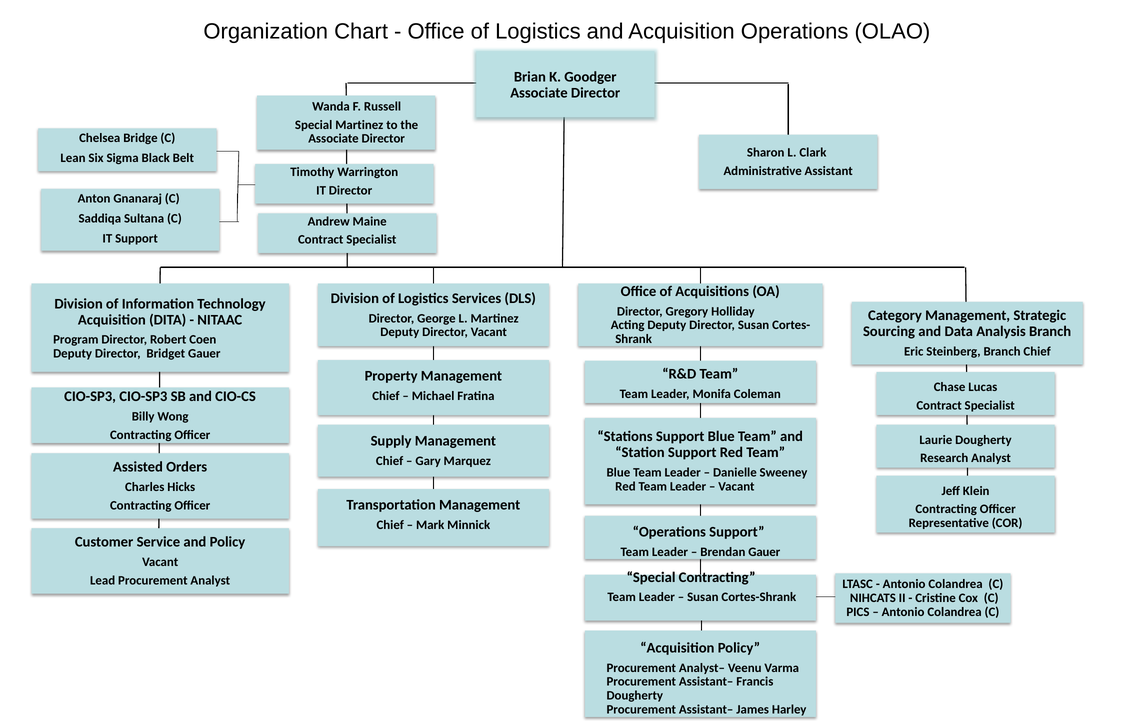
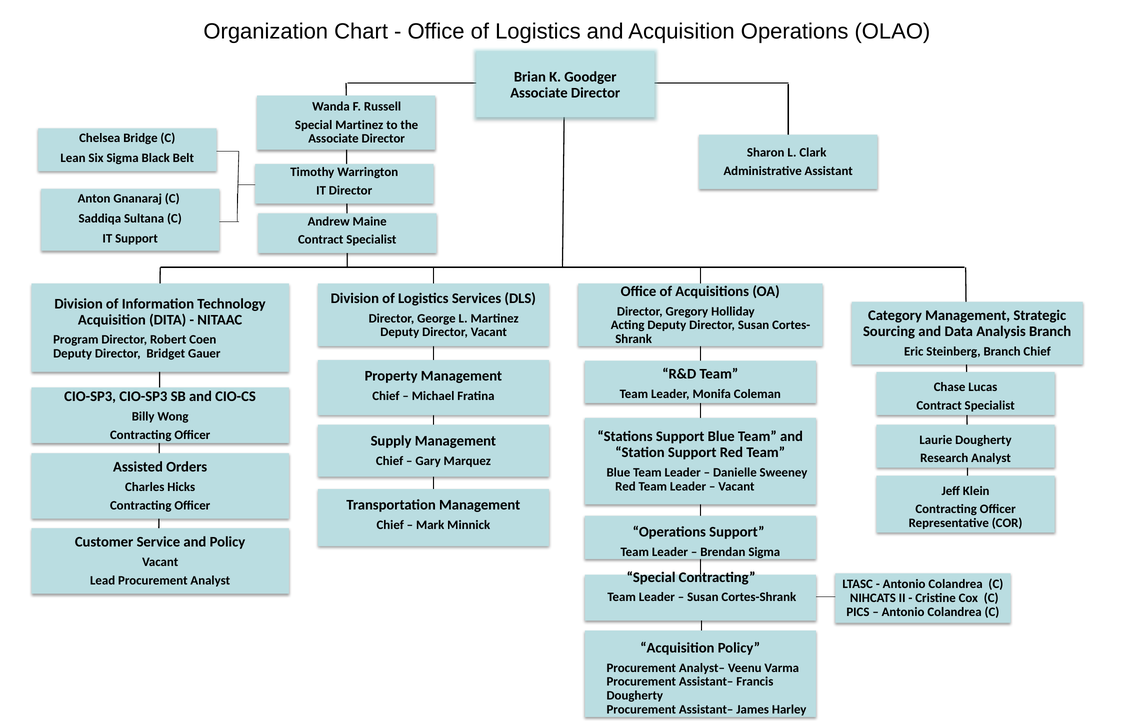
Brendan Gauer: Gauer -> Sigma (764, 552)
